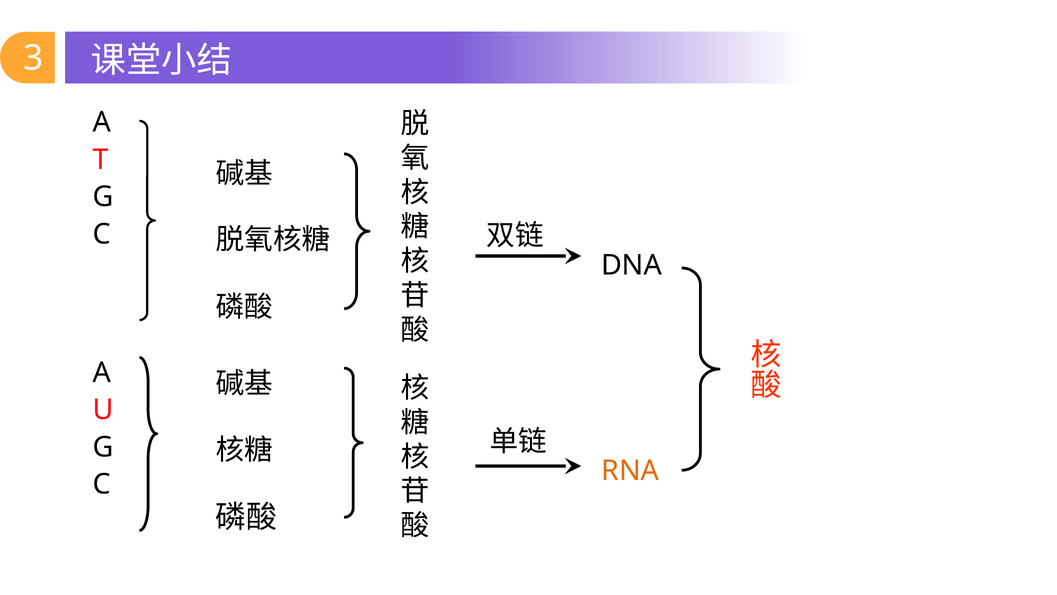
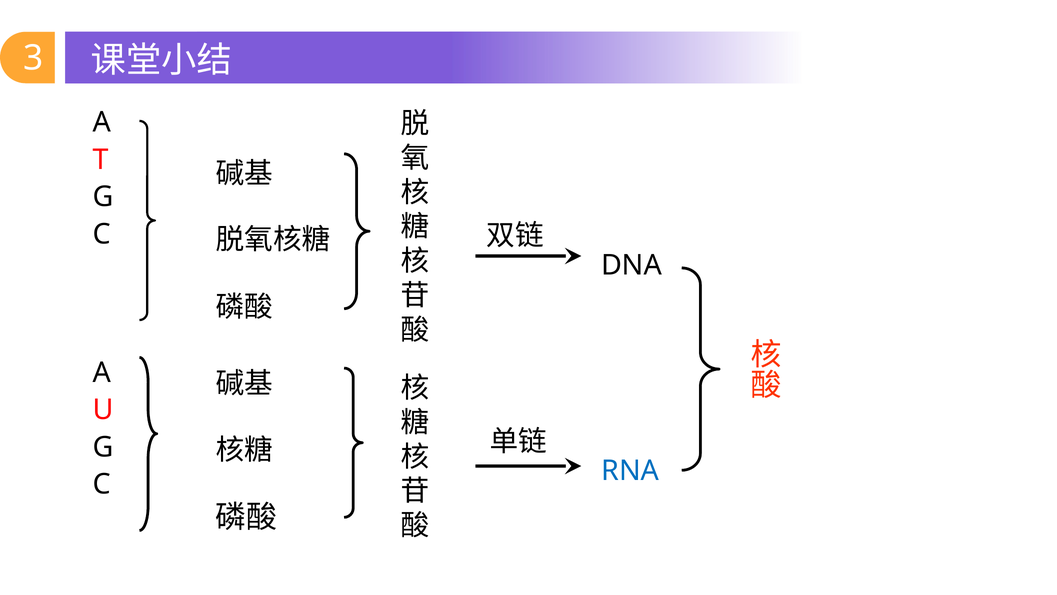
RNA colour: orange -> blue (630, 470)
